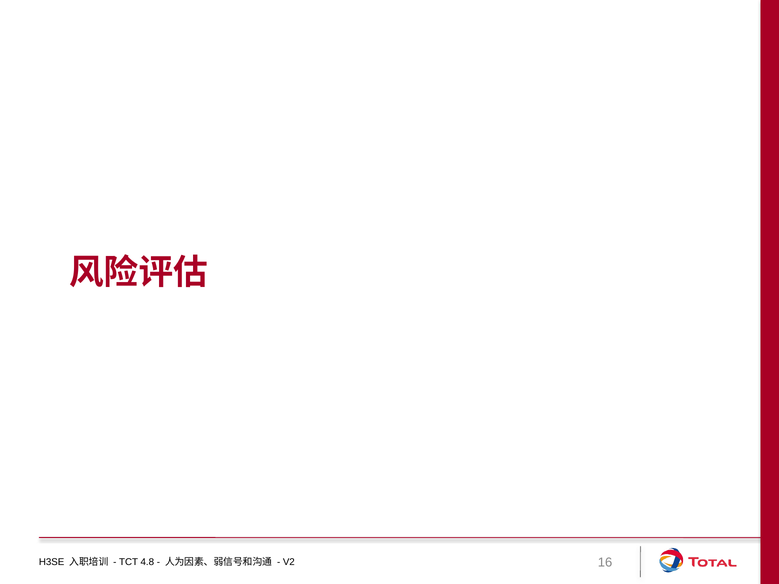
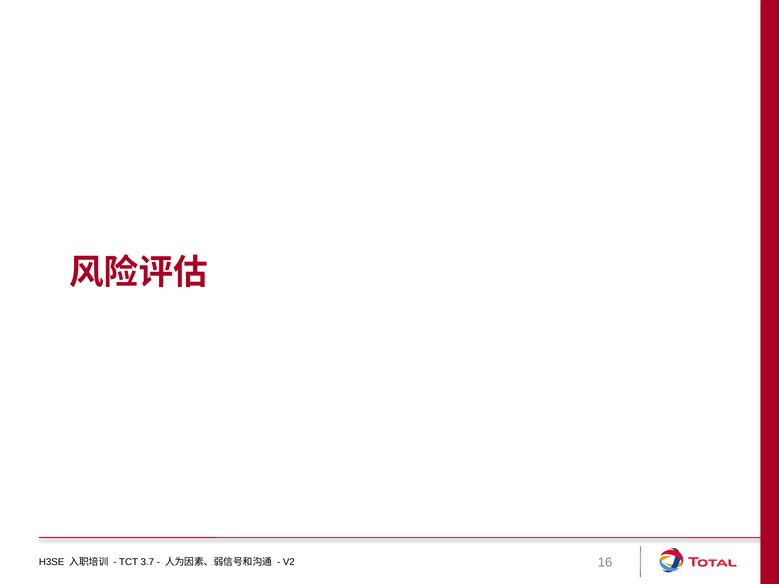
4.8: 4.8 -> 3.7 (147, 562)
